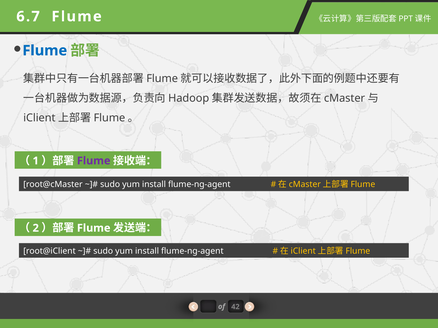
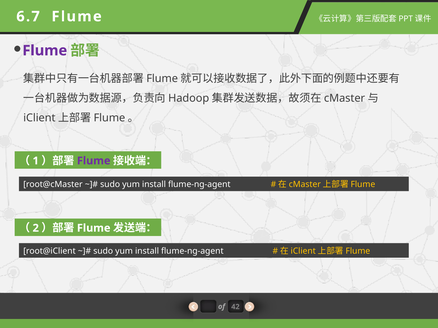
Flume colour: blue -> purple (45, 51)
